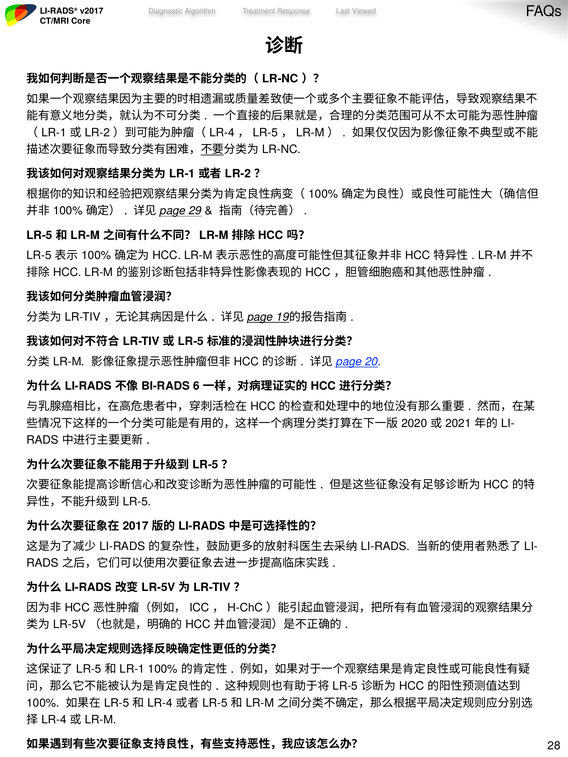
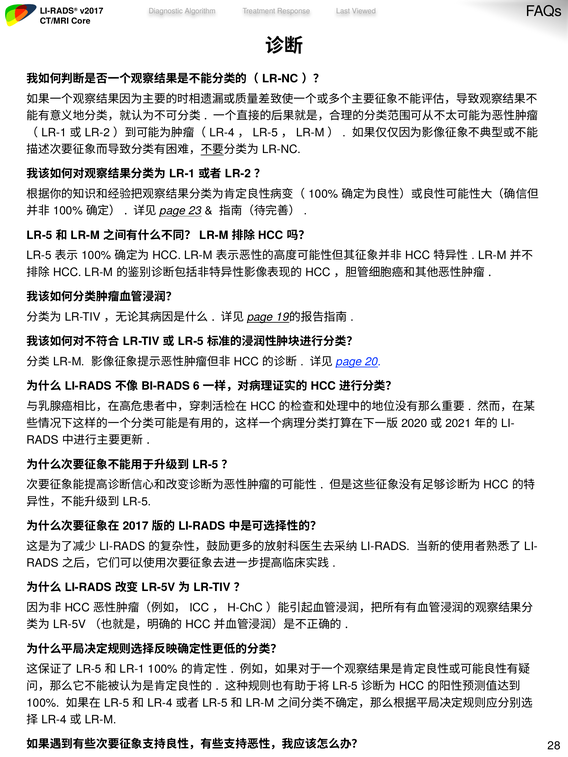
29: 29 -> 23 (195, 211)
